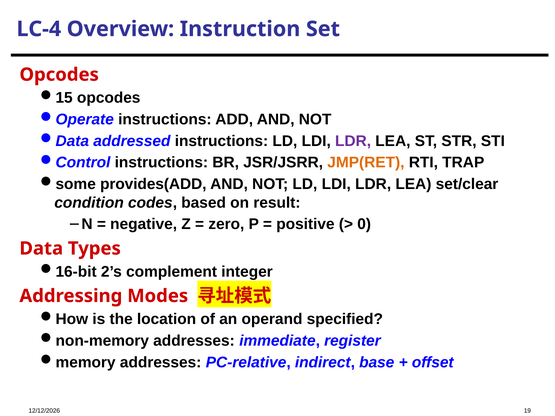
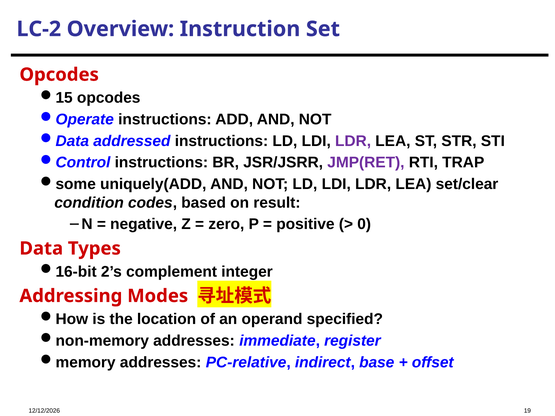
LC-4: LC-4 -> LC-2 (39, 29)
JMP(RET colour: orange -> purple (366, 163)
provides(ADD: provides(ADD -> uniquely(ADD (153, 184)
